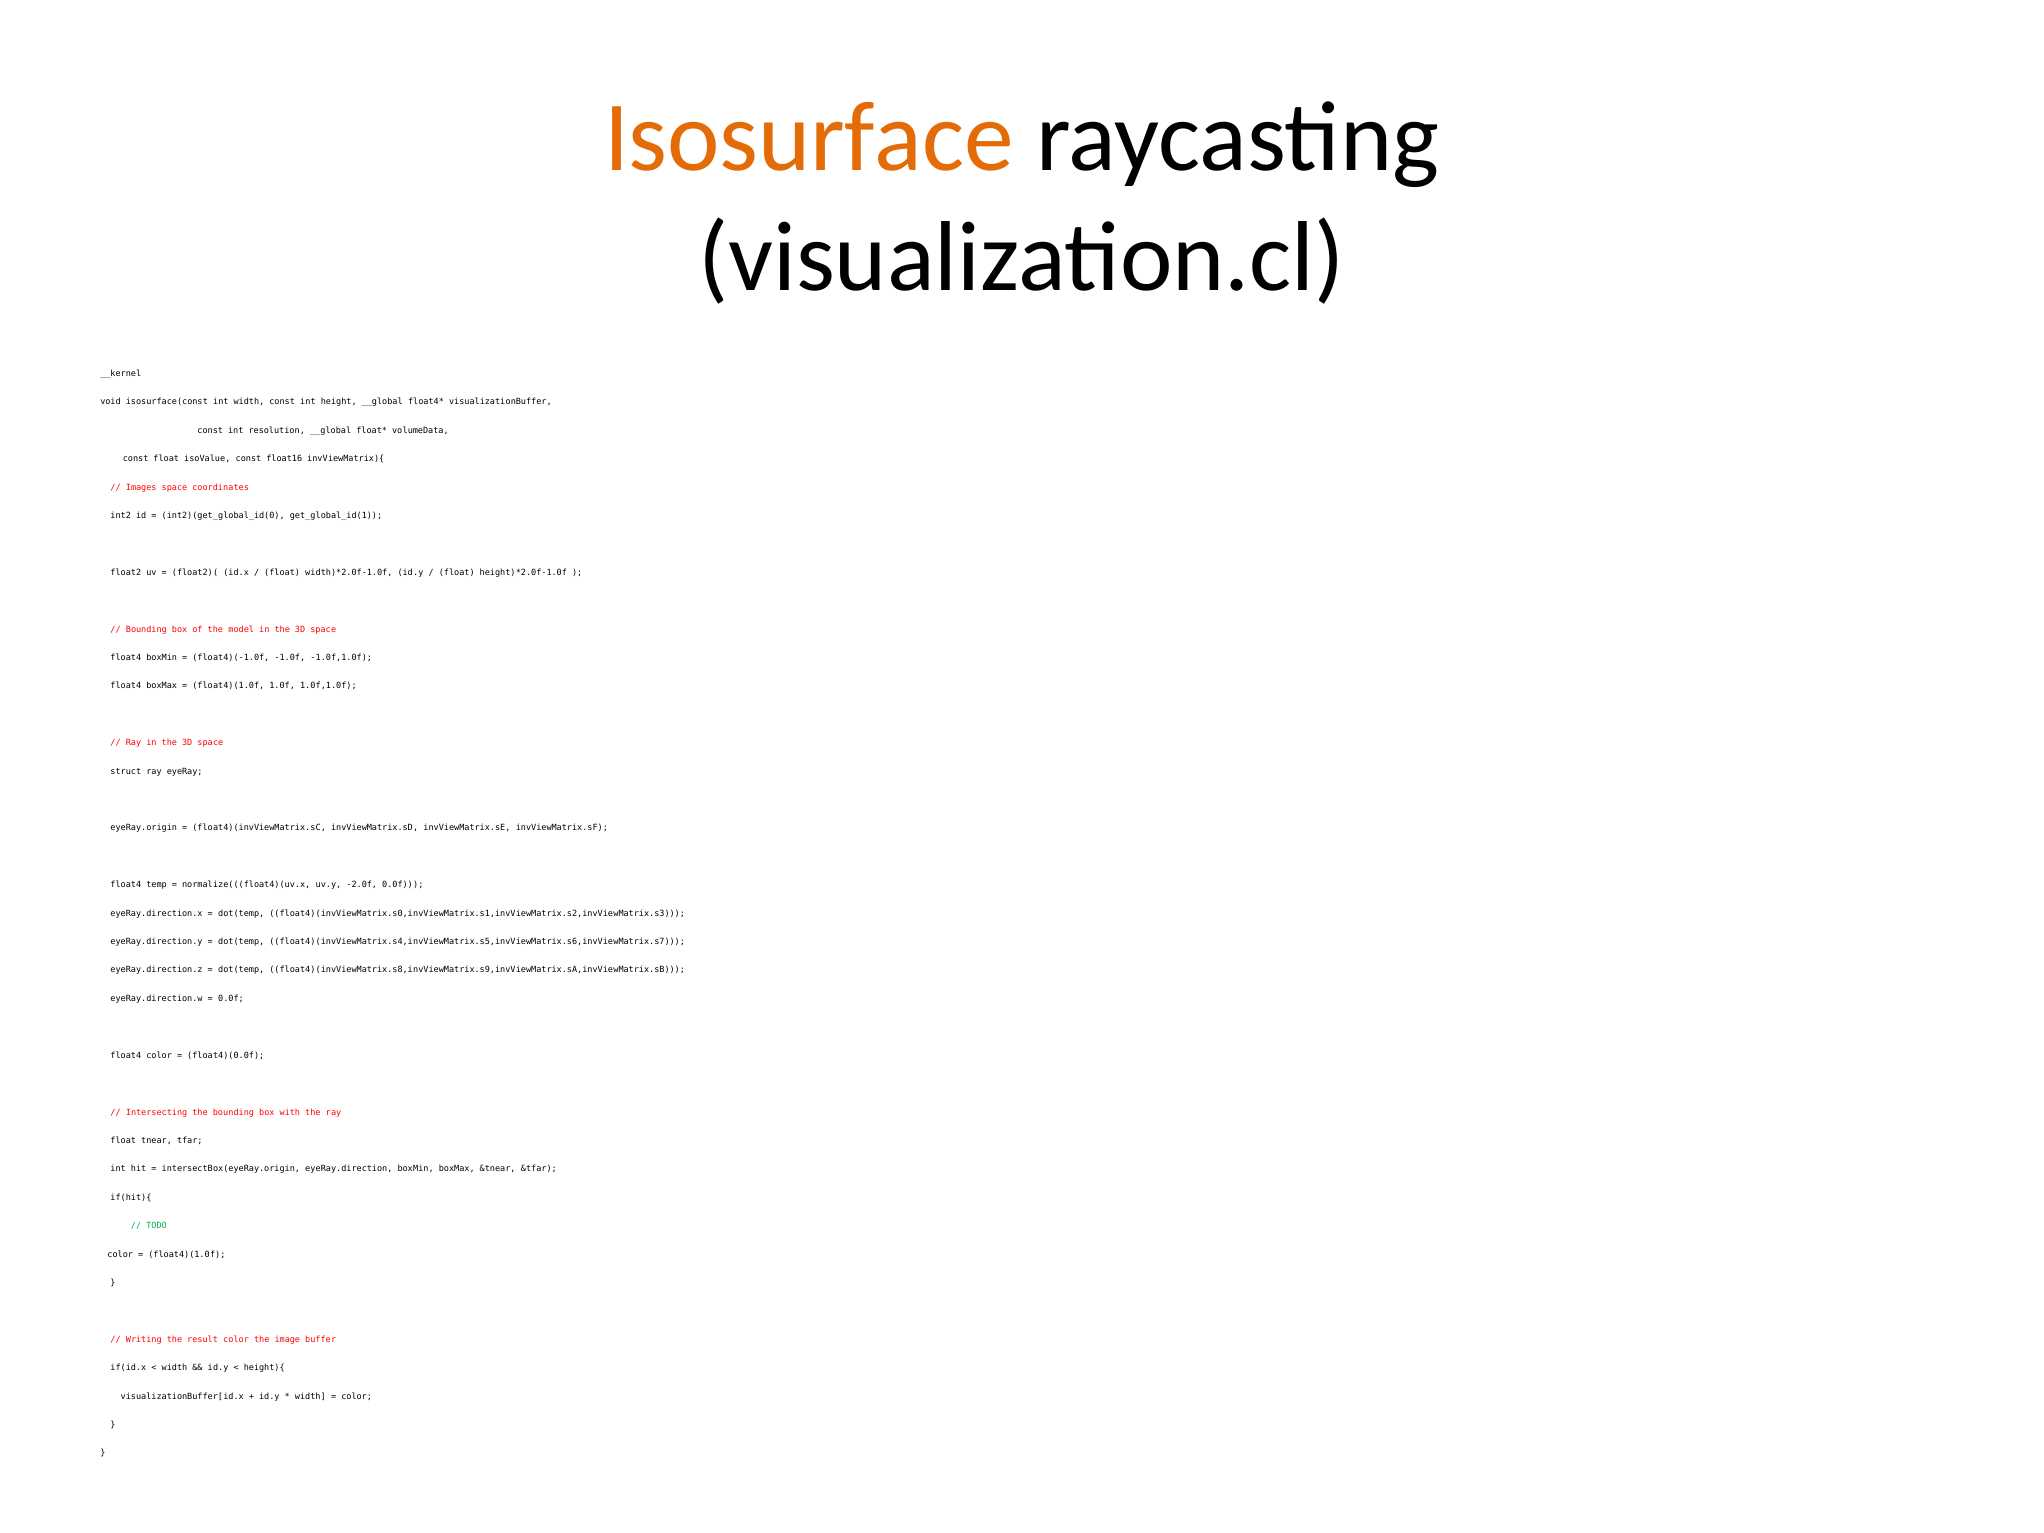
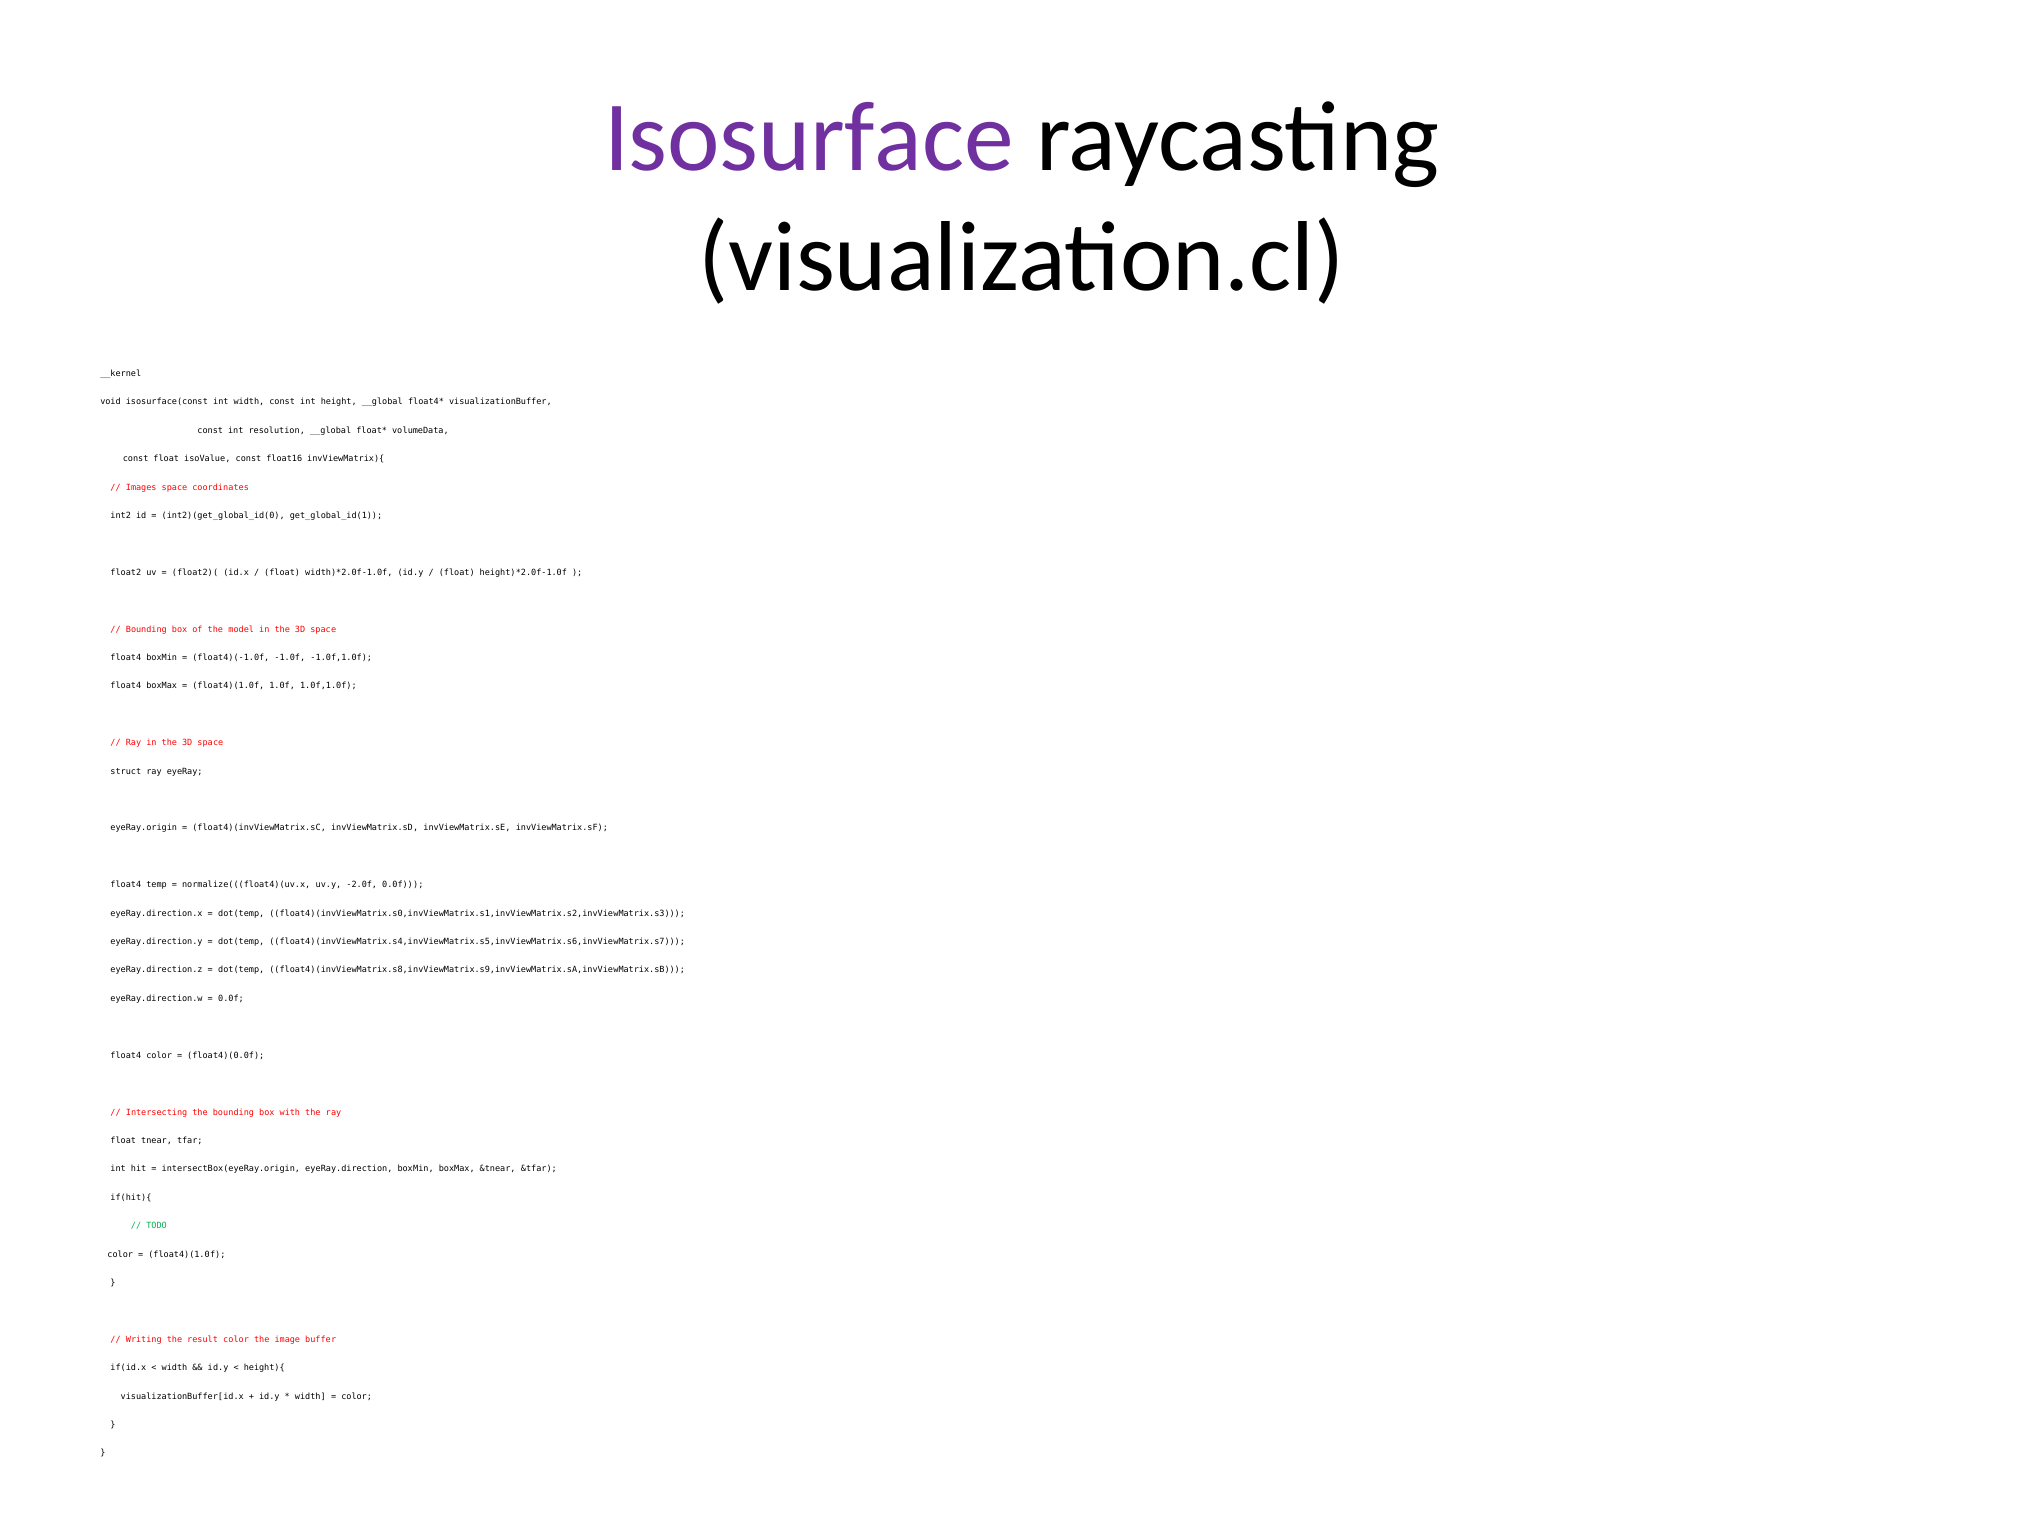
Isosurface colour: orange -> purple (809, 138)
